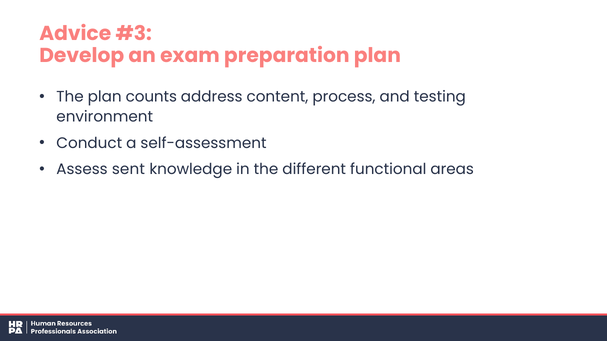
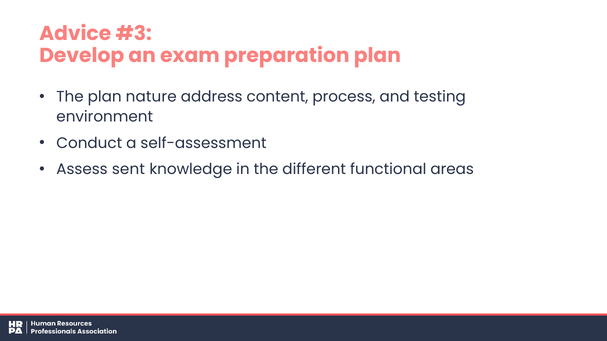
counts: counts -> nature (151, 97)
